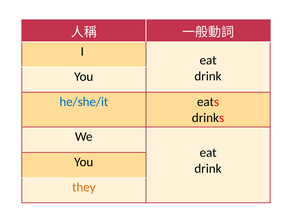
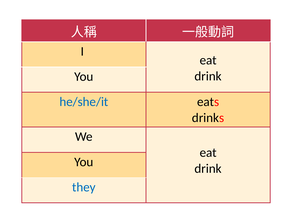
they colour: orange -> blue (84, 187)
